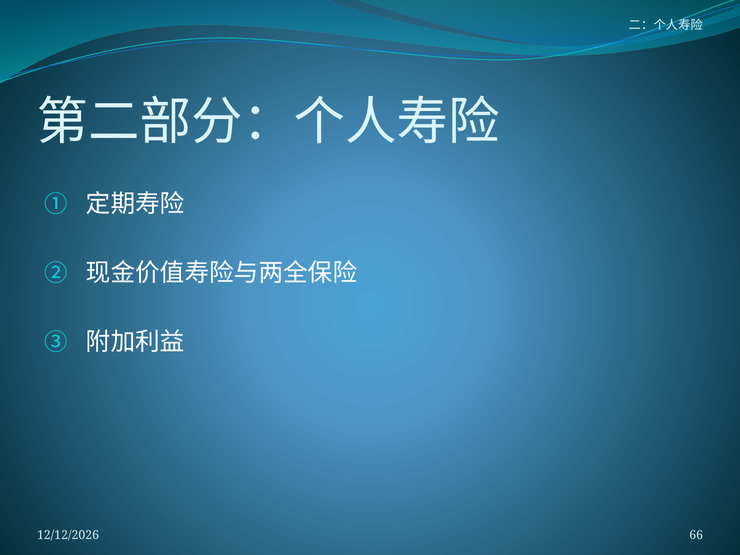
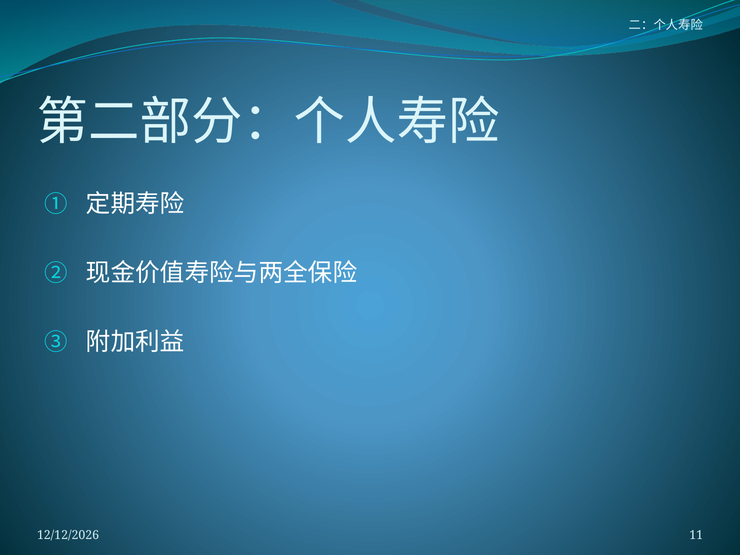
66: 66 -> 11 (696, 535)
